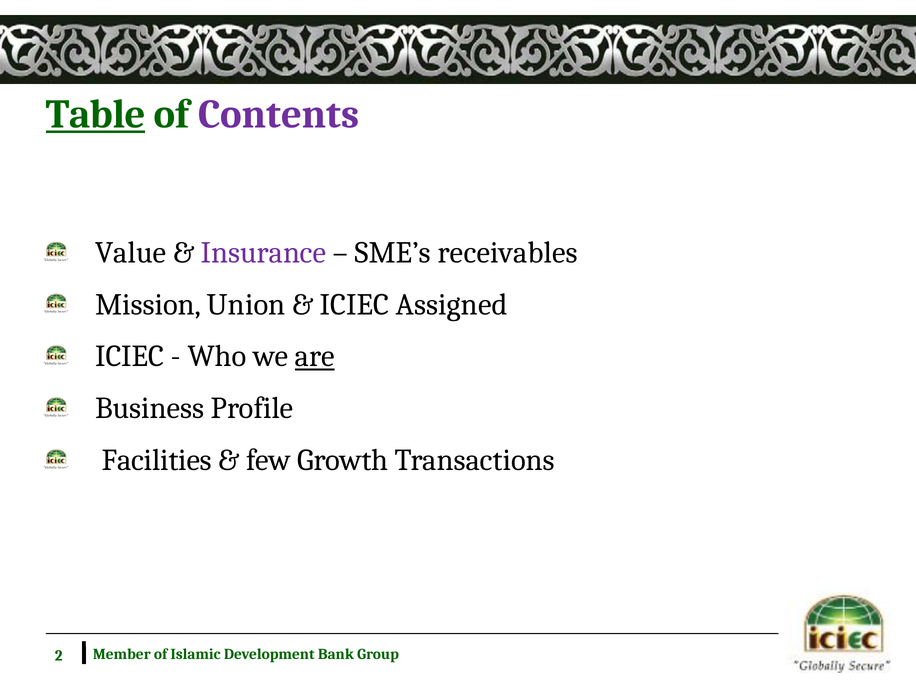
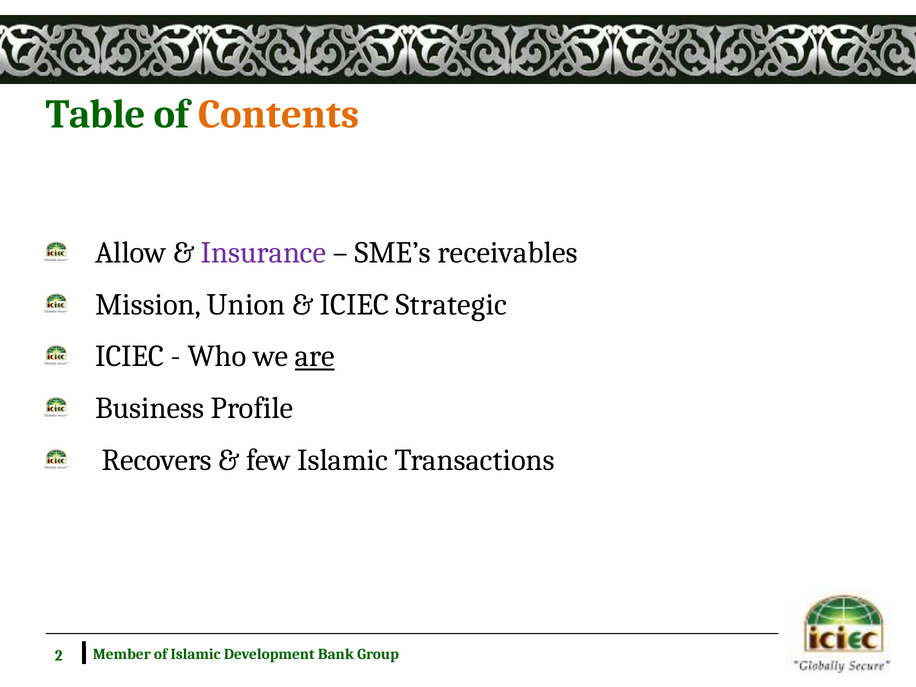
Table underline: present -> none (96, 114)
Contents colour: purple -> orange (279, 114)
Value: Value -> Allow (131, 253)
Assigned: Assigned -> Strategic (452, 304)
Facilities: Facilities -> Recovers (157, 460)
few Growth: Growth -> Islamic (343, 460)
